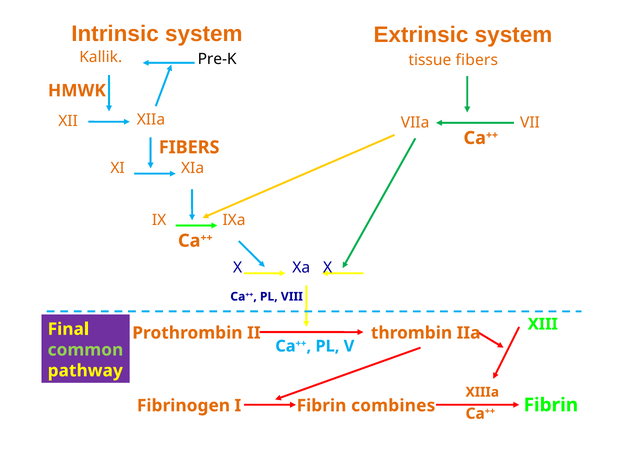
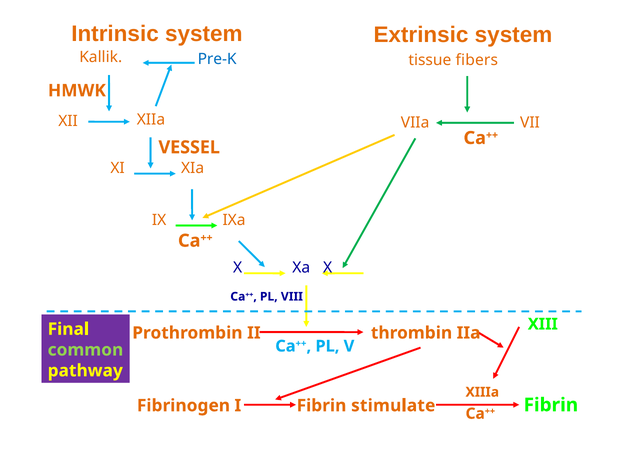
Pre-K colour: black -> blue (217, 59)
FIBERS: FIBERS -> VESSEL (189, 147)
combines: combines -> stimulate (393, 406)
